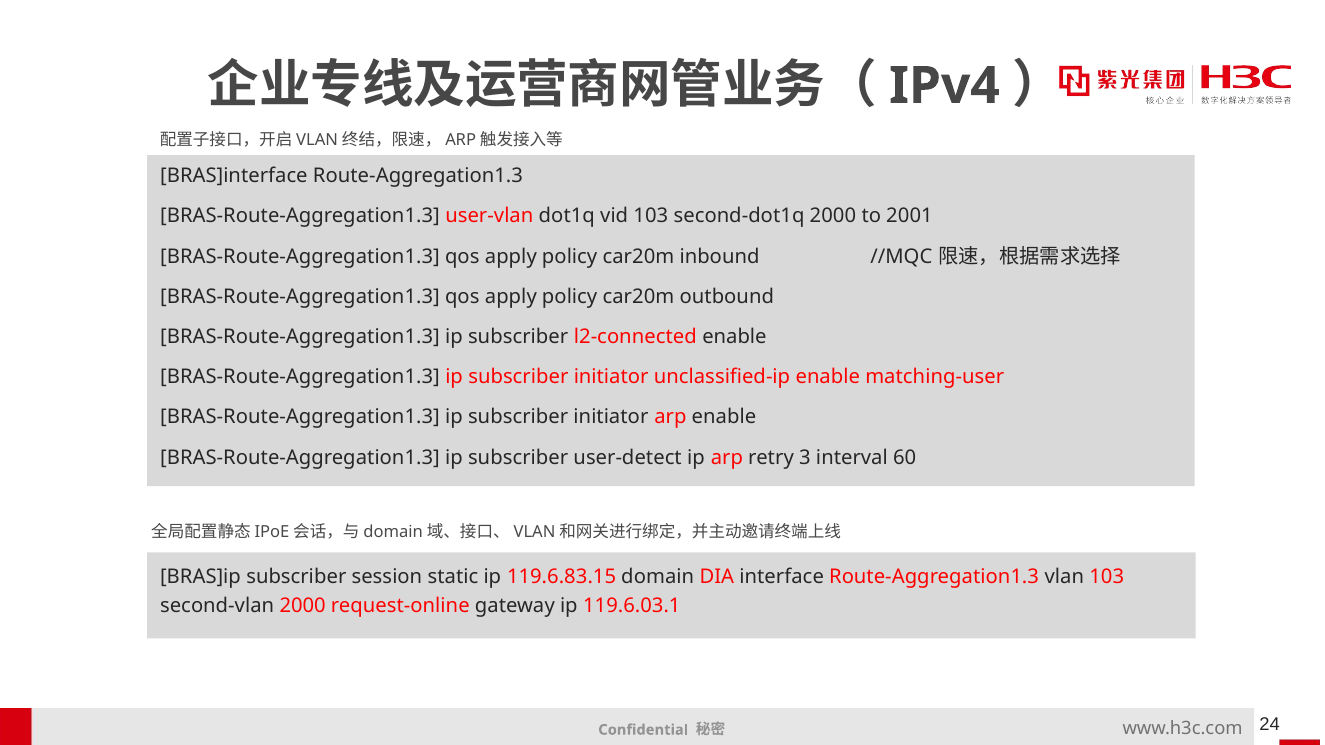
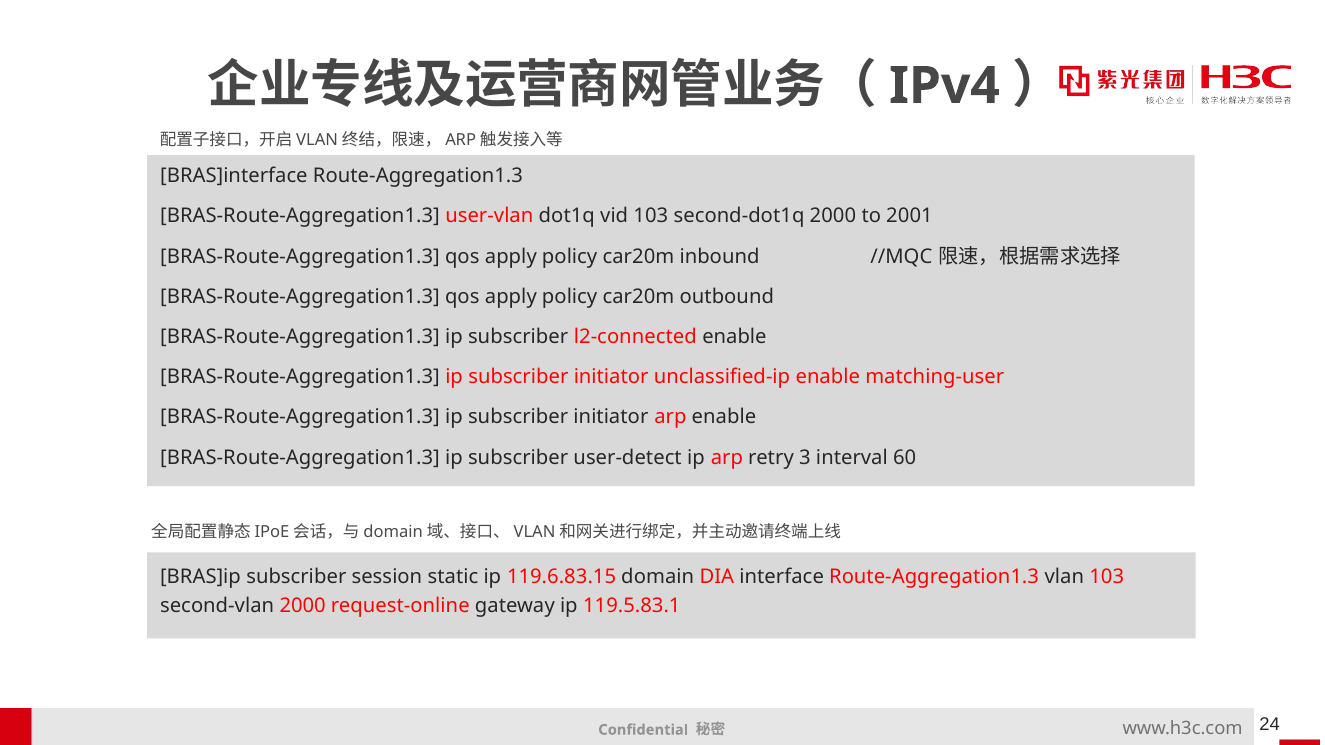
119.6.03.1: 119.6.03.1 -> 119.5.83.1 (632, 606)
